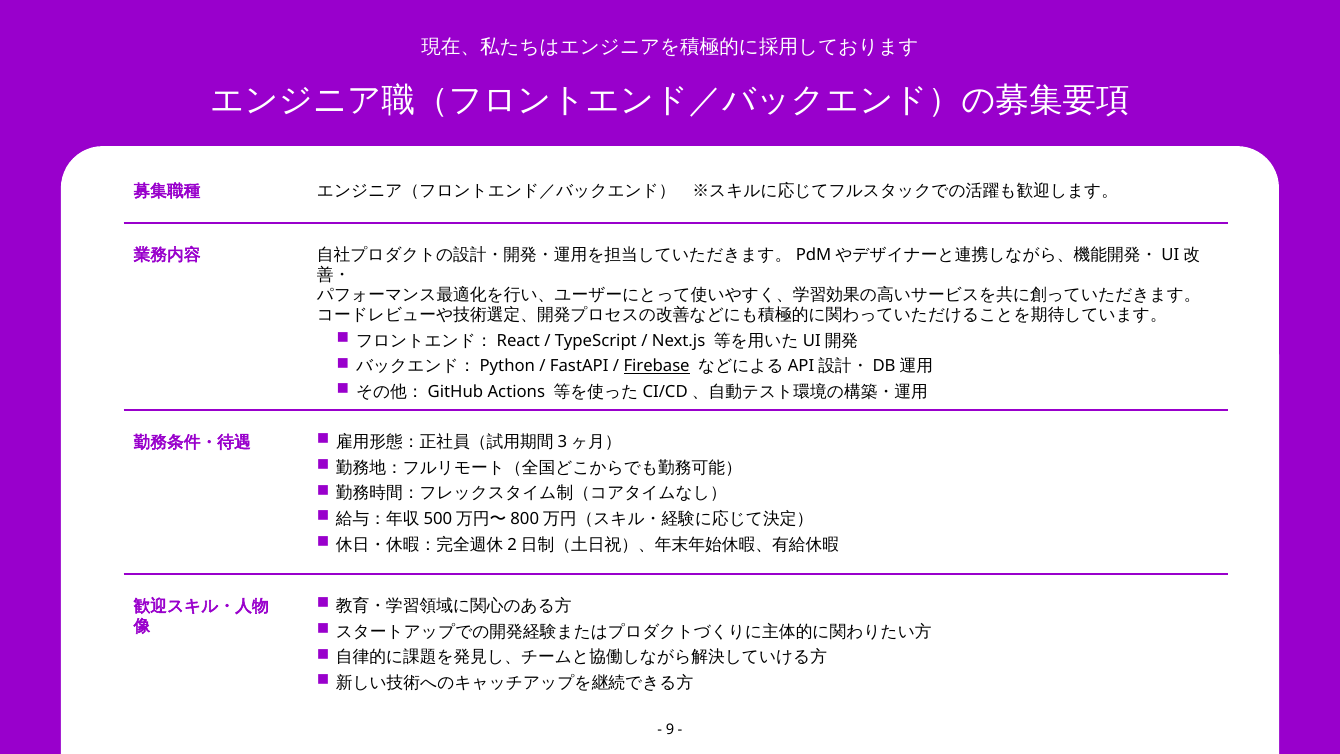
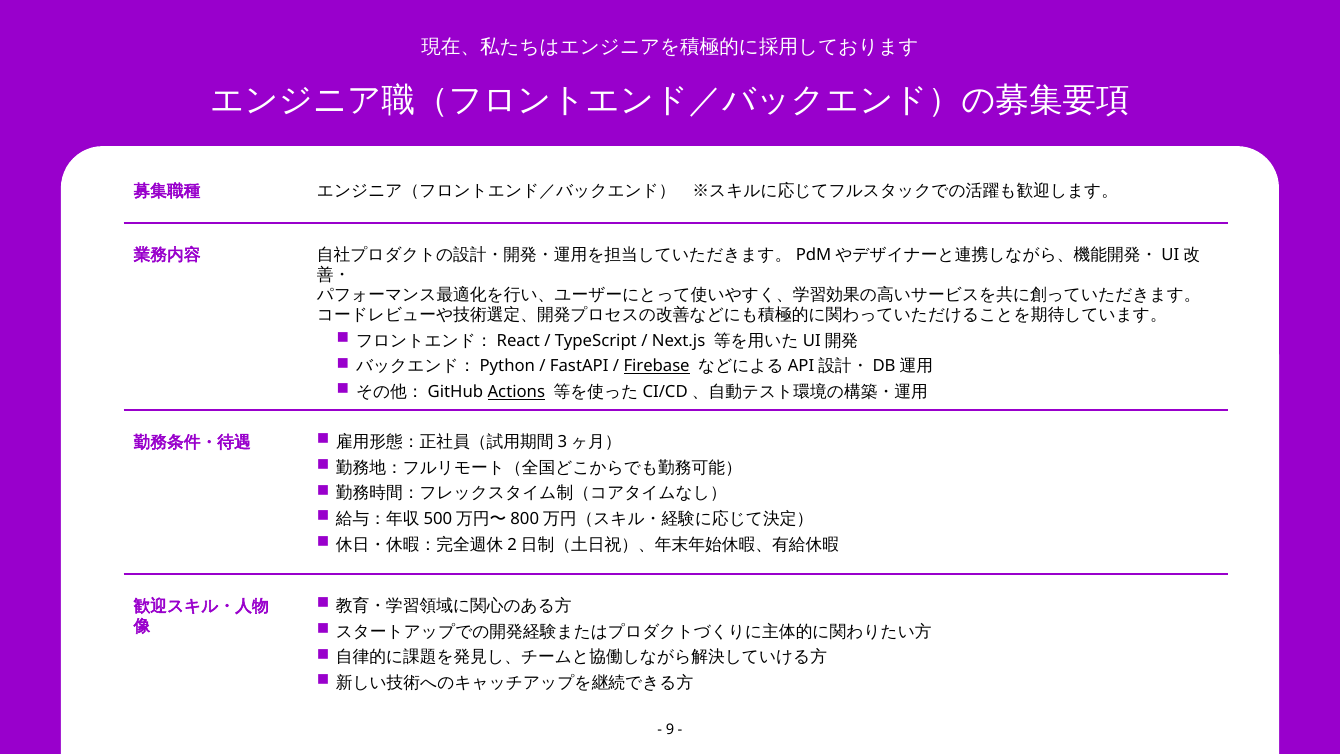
Actions underline: none -> present (516, 392)
